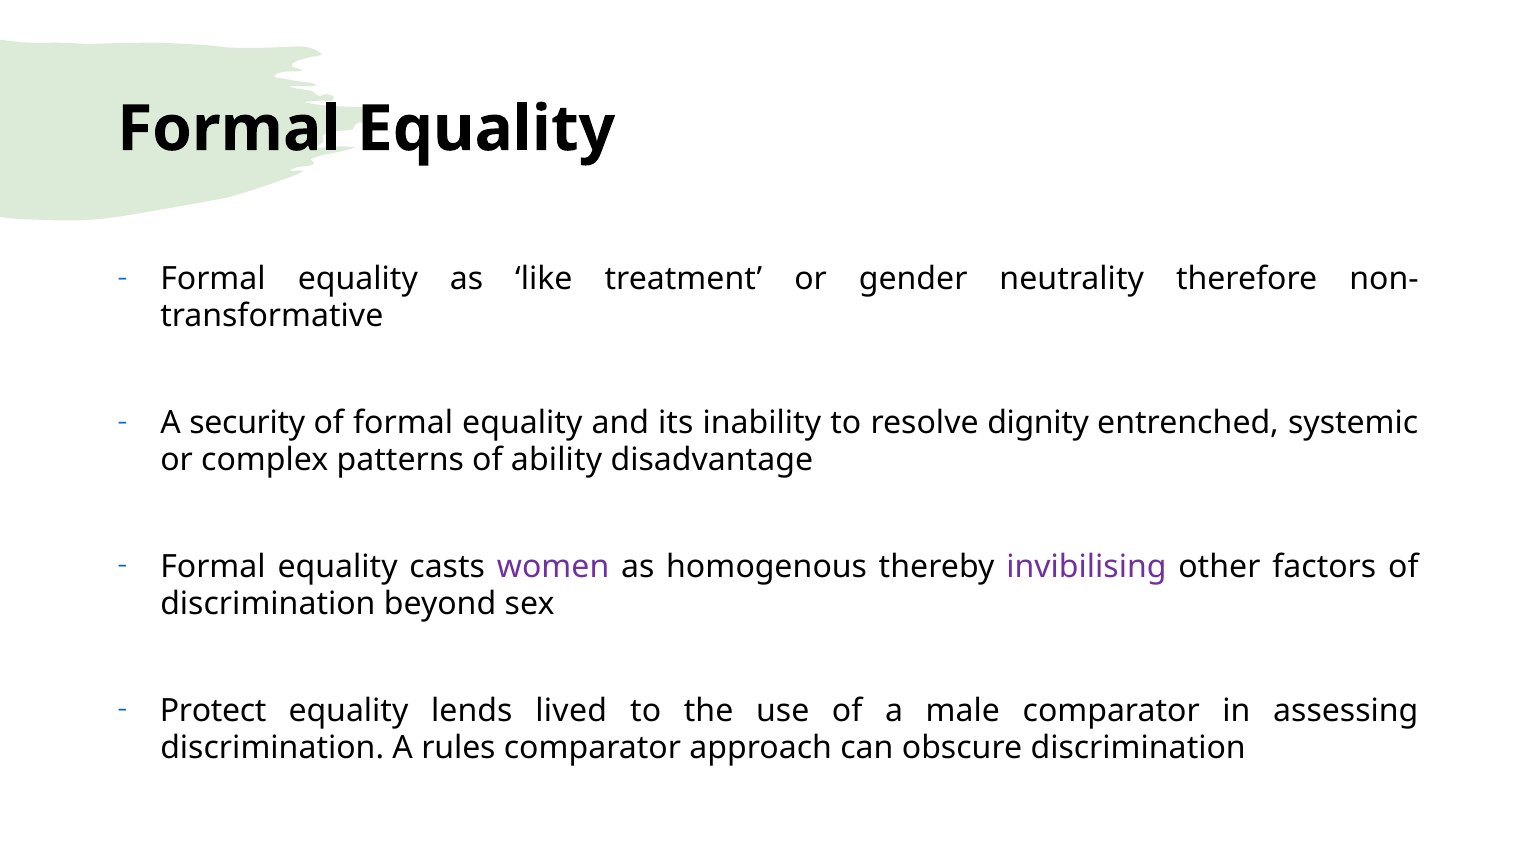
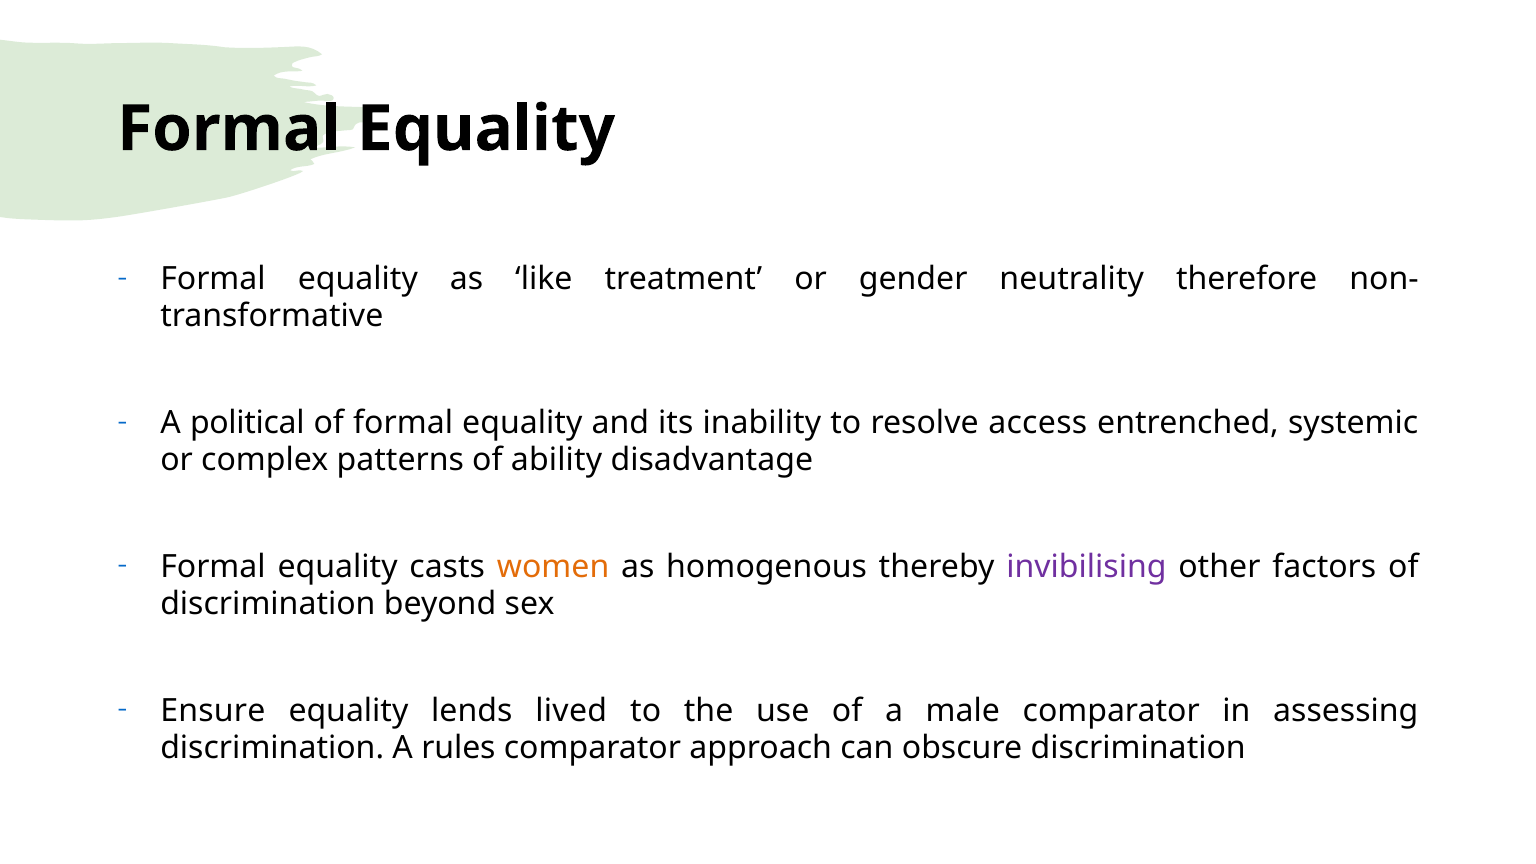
security: security -> political (247, 423)
dignity: dignity -> access (1038, 423)
women colour: purple -> orange (553, 567)
Protect: Protect -> Ensure (213, 711)
